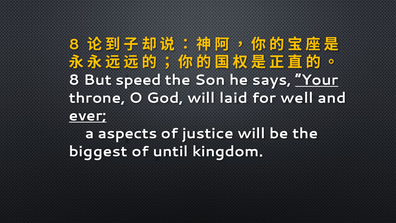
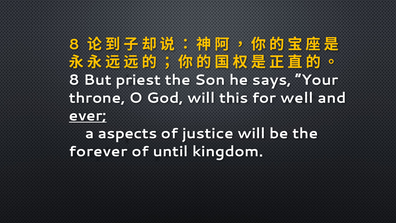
speed: speed -> priest (138, 80)
Your underline: present -> none (317, 80)
laid: laid -> this (234, 98)
biggest: biggest -> forever (98, 151)
